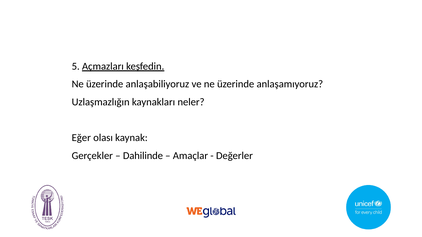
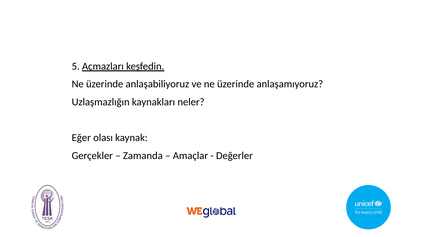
Dahilinde: Dahilinde -> Zamanda (143, 156)
